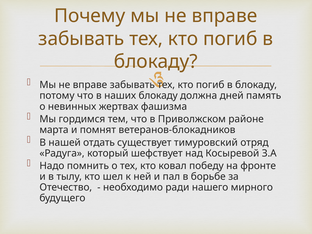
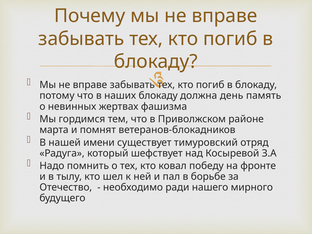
дней: дней -> день (232, 96)
отдать: отдать -> имени (99, 142)
